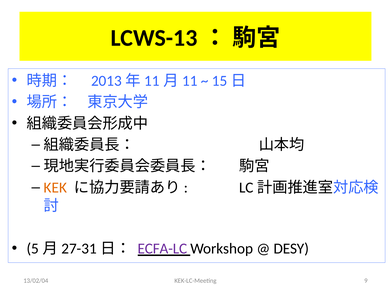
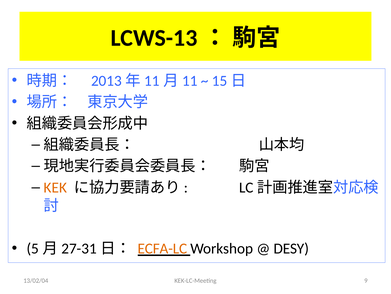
ECFA-LC colour: purple -> orange (162, 248)
